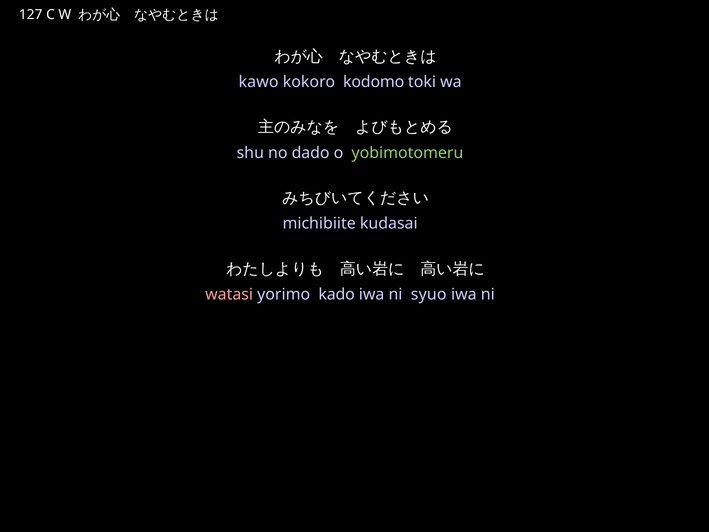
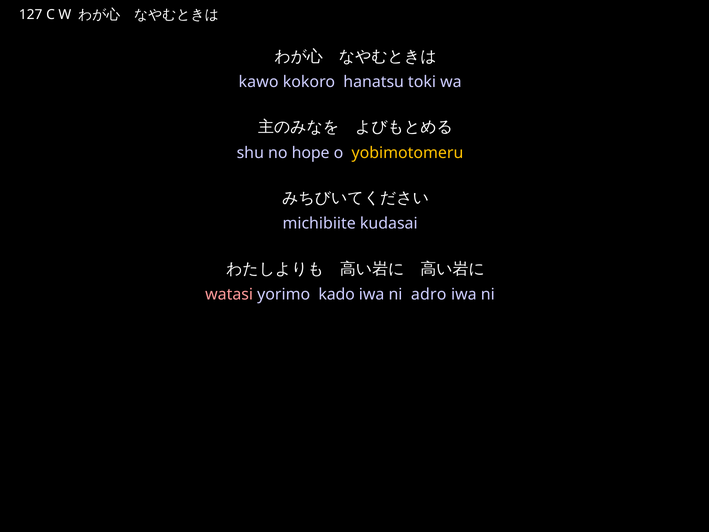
kodomo: kodomo -> hanatsu (374, 82)
dado: dado -> hope (311, 153)
yobimotomeru colour: light green -> yellow (407, 153)
syuo: syuo -> adro (429, 294)
